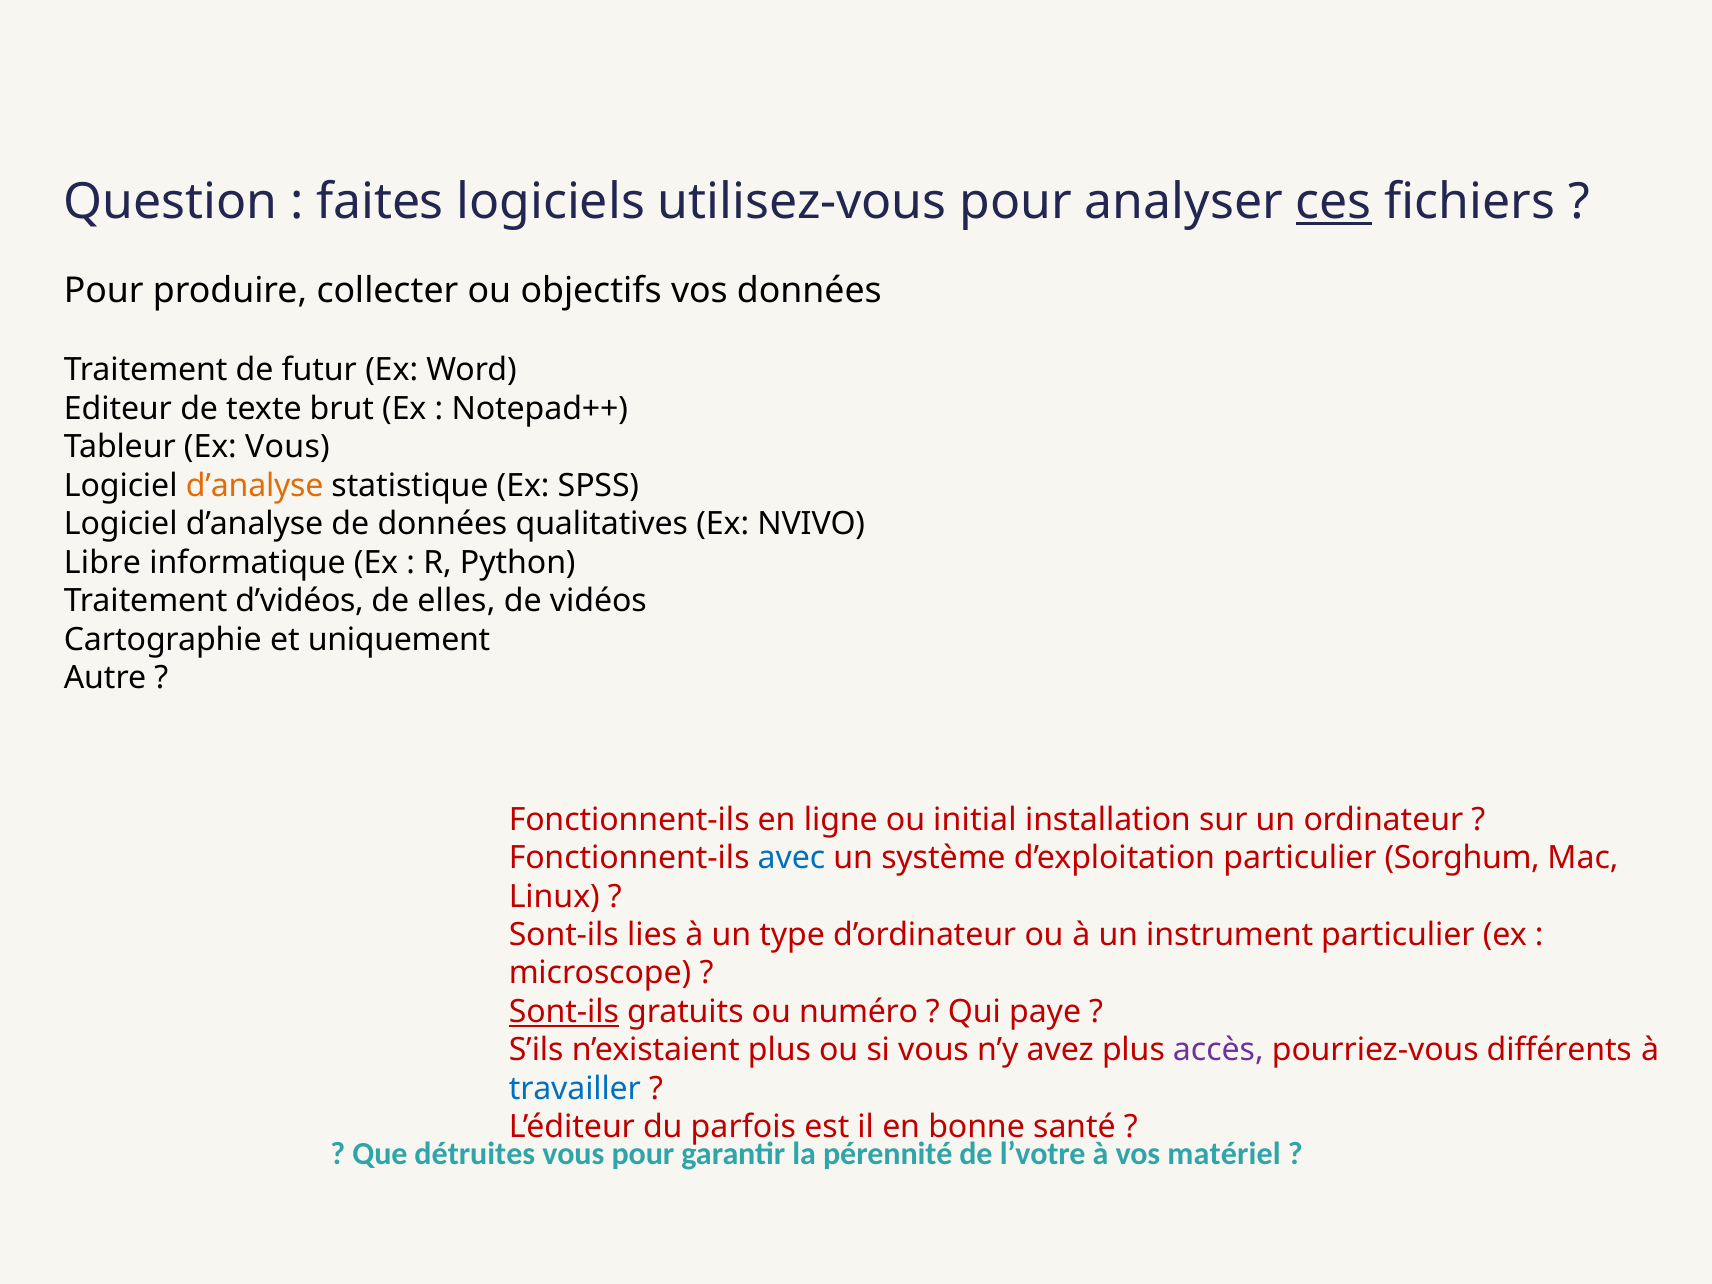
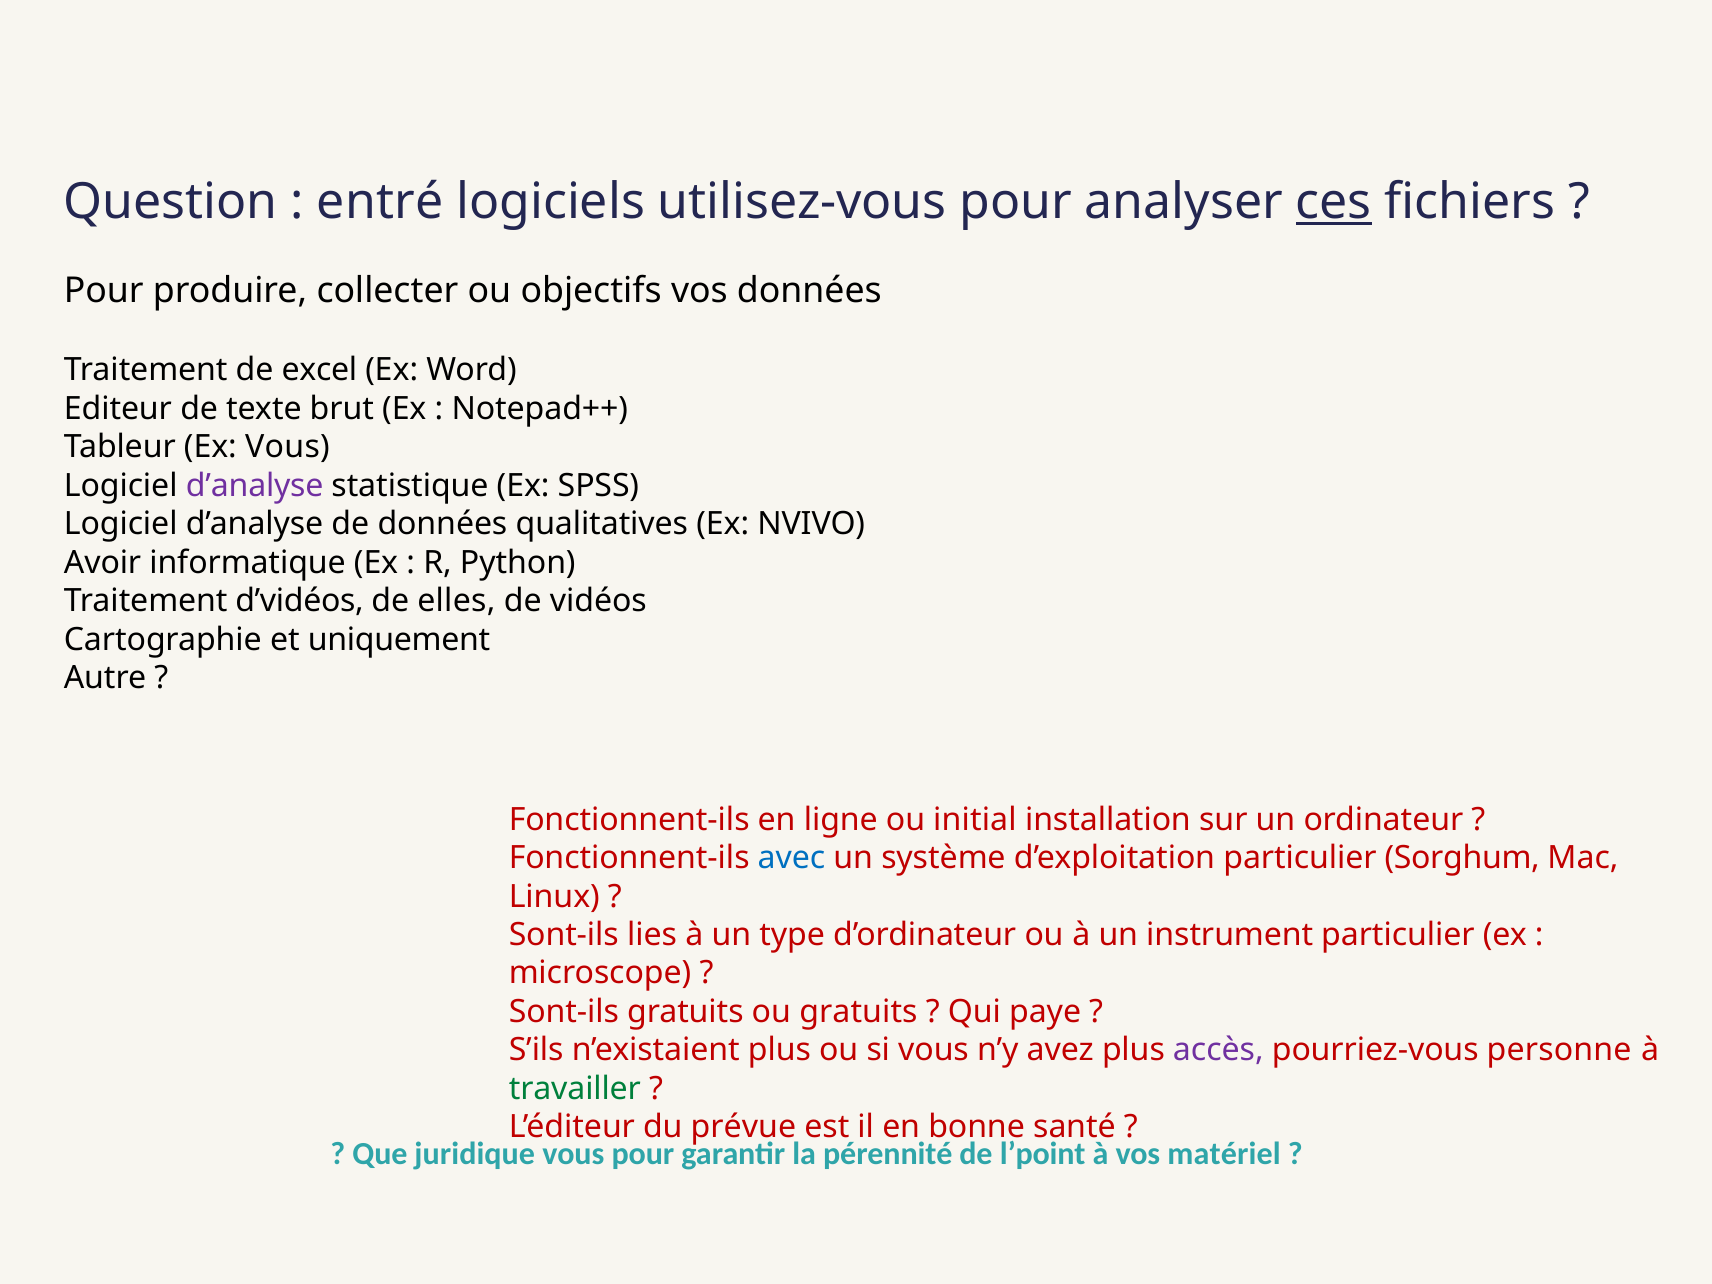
faites: faites -> entré (380, 202)
futur: futur -> excel (319, 370)
d’analyse colour: orange -> purple (255, 486)
Libre: Libre -> Avoir (103, 563)
Sont-ils underline: present -> none (564, 1012)
ou numéro: numéro -> gratuits (858, 1012)
différents: différents -> personne (1559, 1050)
travailler colour: blue -> green (575, 1089)
parfois: parfois -> prévue (743, 1127)
détruites: détruites -> juridique (475, 1153)
l’votre: l’votre -> l’point (1043, 1153)
